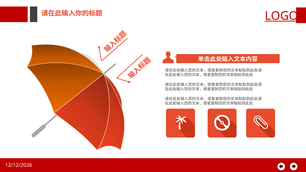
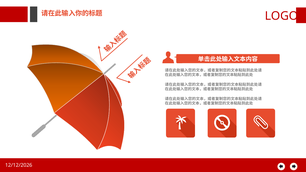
LOGO underline: present -> none (281, 16)
